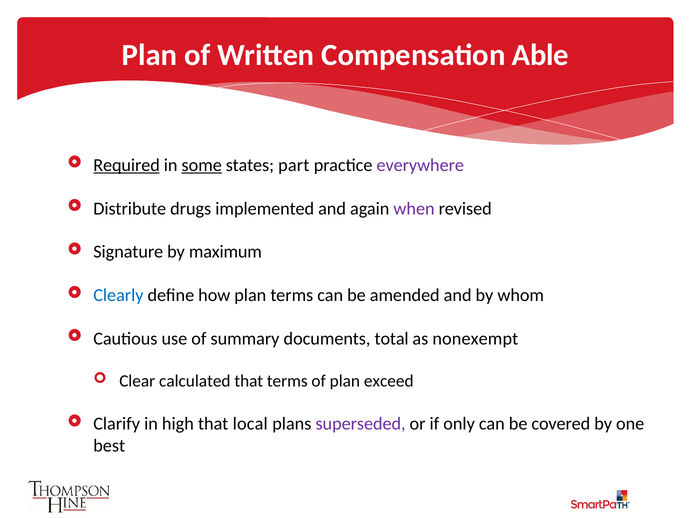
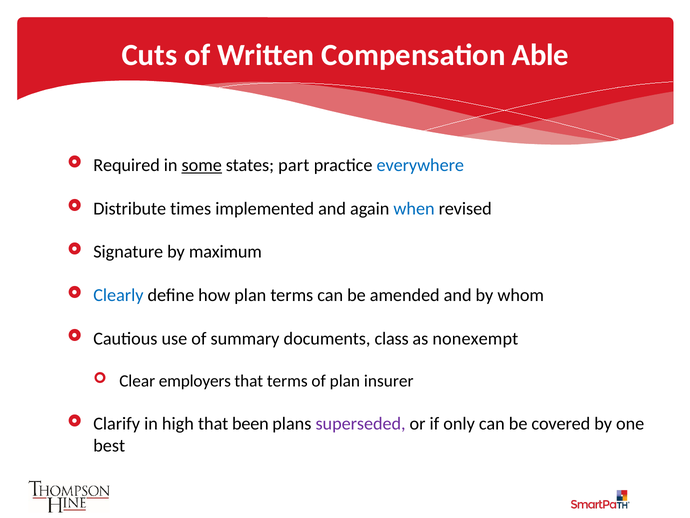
Plan: Plan -> Cuts (150, 55)
Required underline: present -> none (127, 165)
everywhere colour: purple -> blue (420, 165)
drugs: drugs -> times (191, 208)
when colour: purple -> blue (414, 208)
total: total -> class (392, 338)
calculated: calculated -> employers (195, 381)
exceed: exceed -> insurer (389, 381)
local: local -> been (250, 423)
